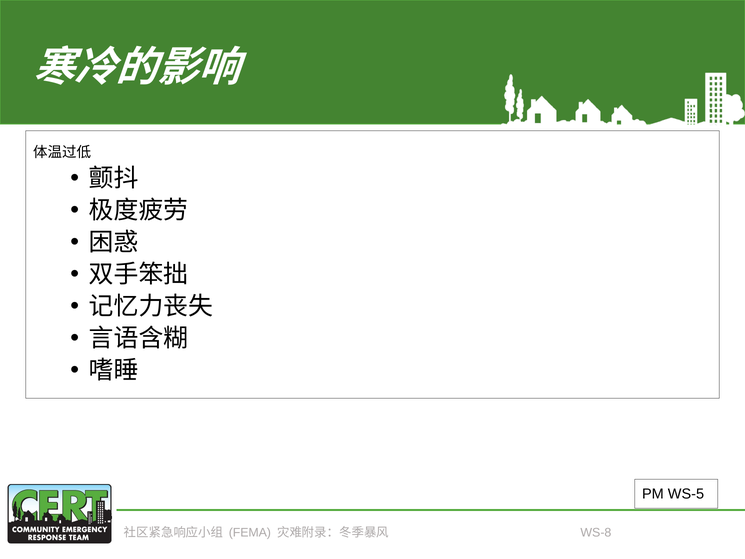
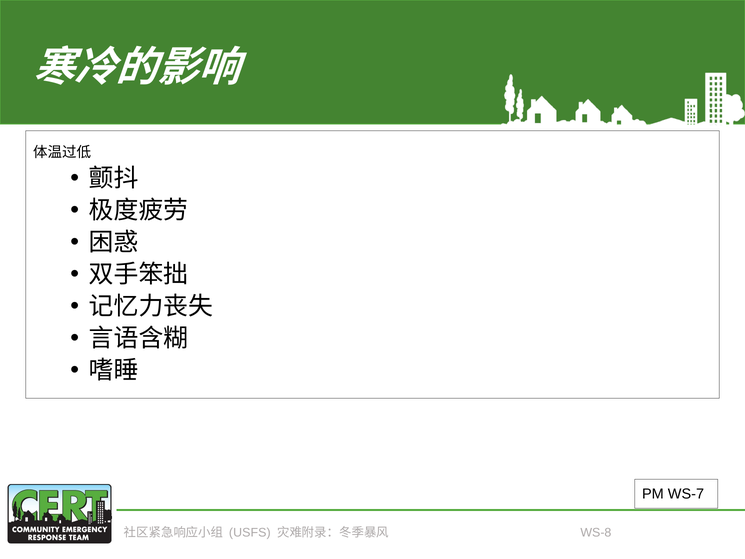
WS-5: WS-5 -> WS-7 (686, 494)
FEMA: FEMA -> USFS (250, 533)
